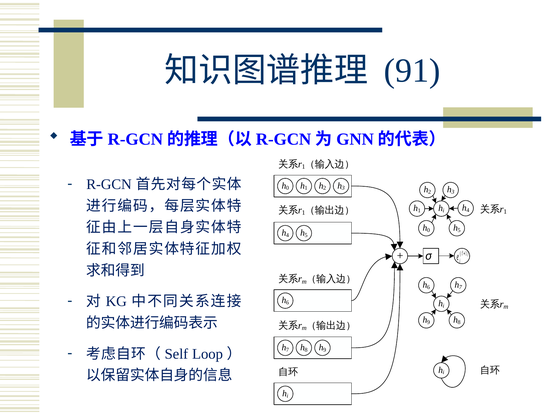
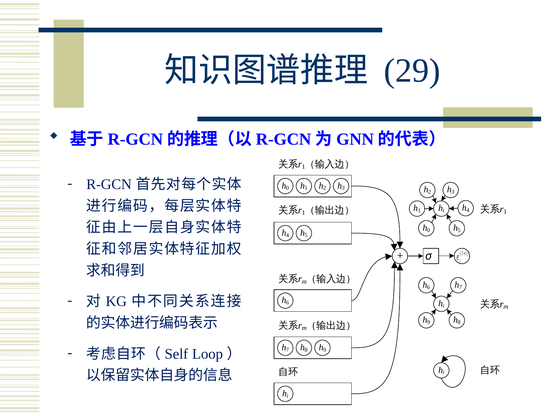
91: 91 -> 29 (412, 71)
